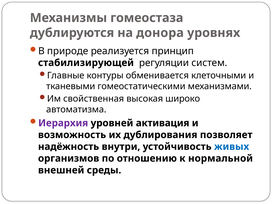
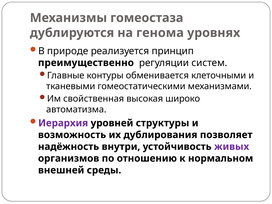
донора: донора -> генома (160, 33)
стабилизирующей: стабилизирующей -> преимущественно (86, 63)
активация: активация -> структуры (163, 123)
живых colour: blue -> purple (232, 147)
нормальной: нормальной -> нормальном (221, 158)
